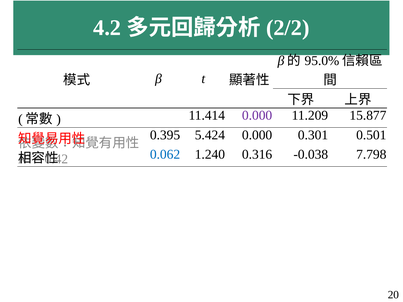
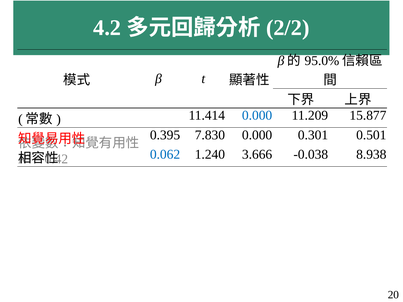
0.000 colour: purple -> blue (257, 116)
5.424: 5.424 -> 7.830 (210, 135)
0.316: 0.316 -> 3.666 (257, 155)
7.798: 7.798 -> 8.938 (371, 155)
